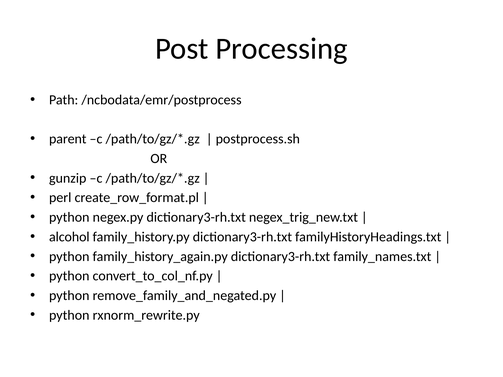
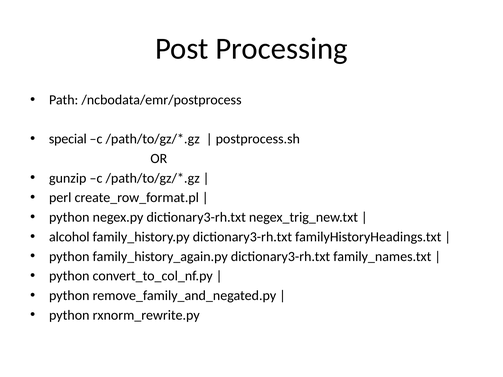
parent: parent -> special (68, 139)
